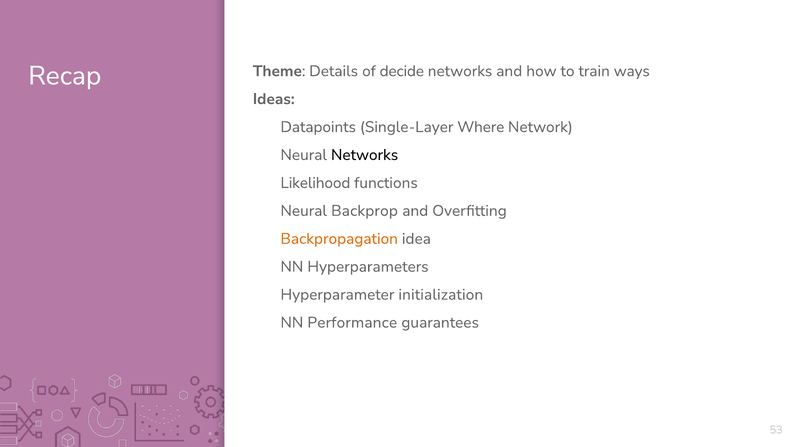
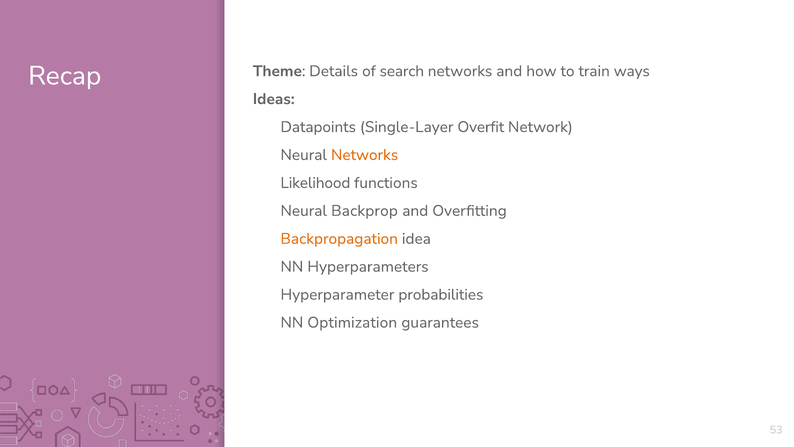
decide: decide -> search (402, 71)
Where: Where -> Overfit (481, 127)
Networks colour: black -> orange (365, 155)
initialization: initialization -> probabilities (441, 294)
Performance: Performance -> Optimization (352, 322)
